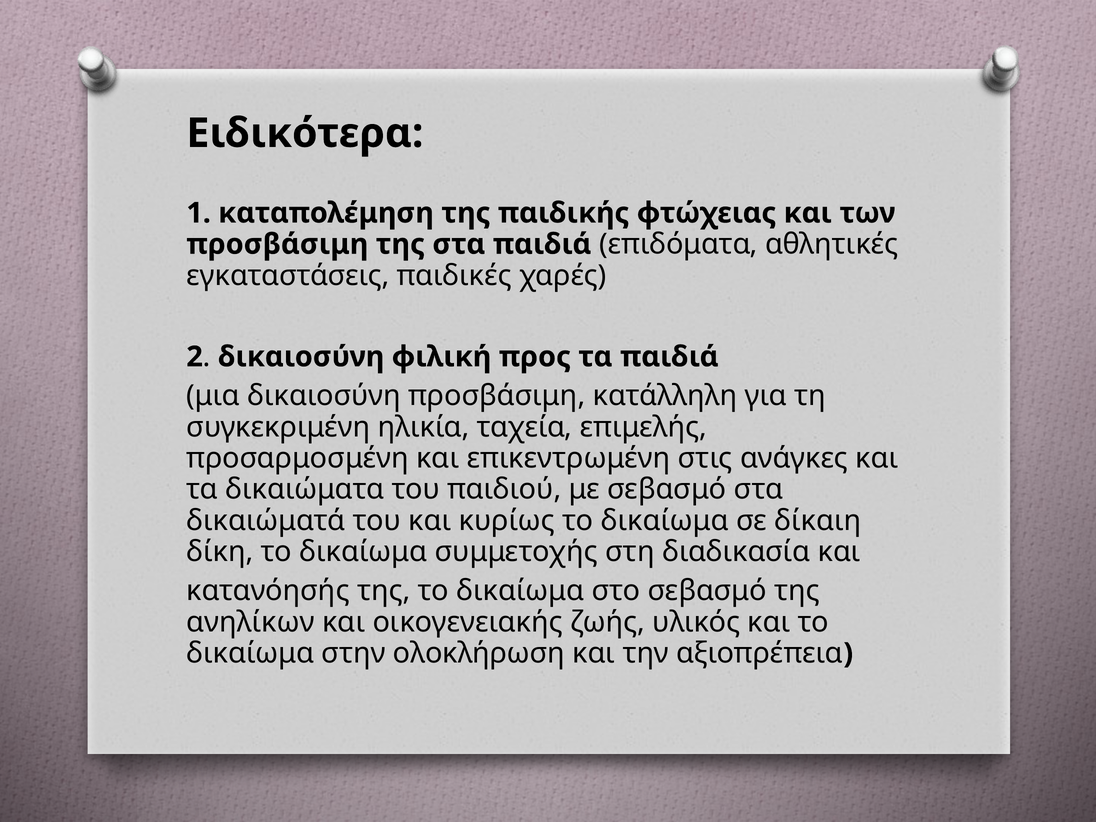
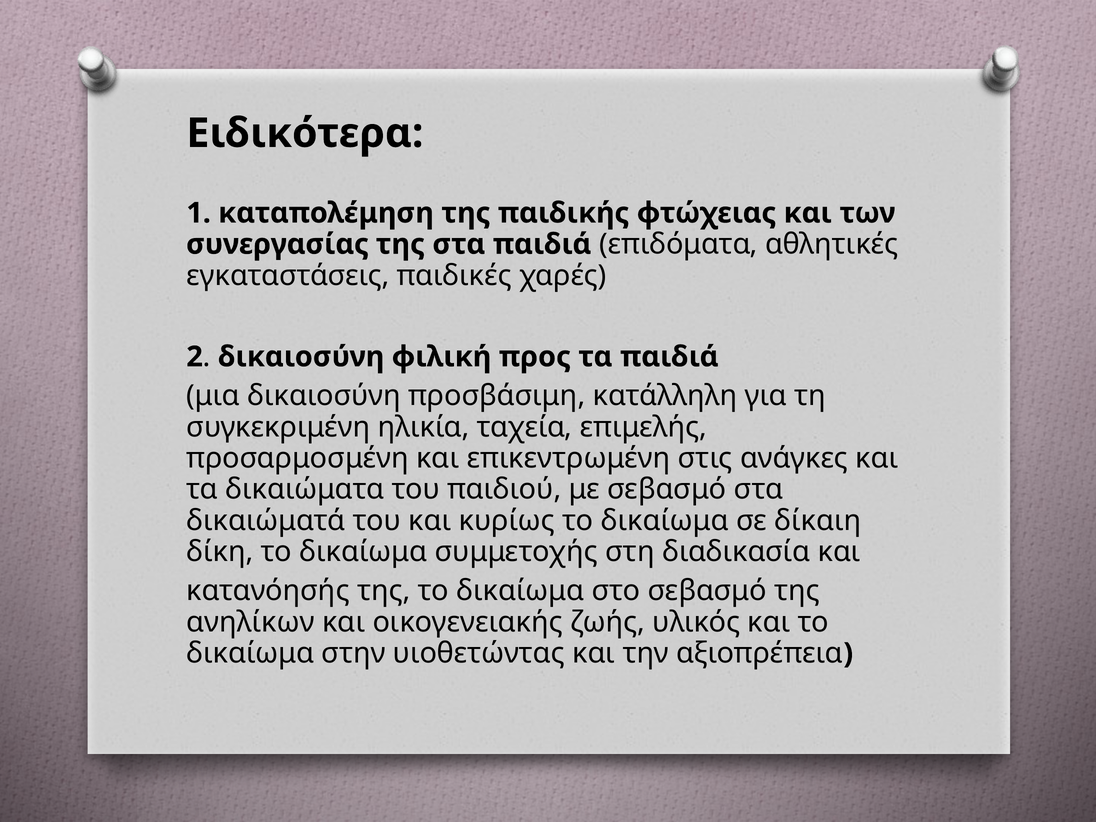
προσβάσιμη: προσβάσιμη -> συνεργασίας (277, 244)
ολοκλήρωση: ολοκλήρωση -> υιοθετώντας (479, 653)
